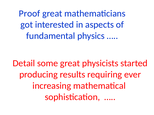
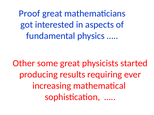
Detail: Detail -> Other (24, 64)
